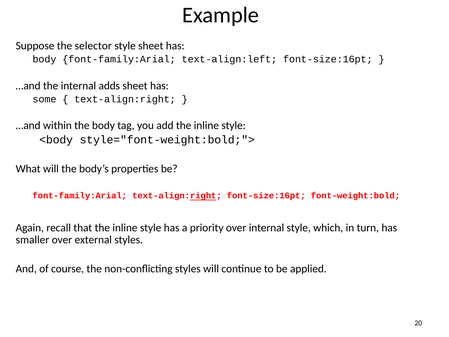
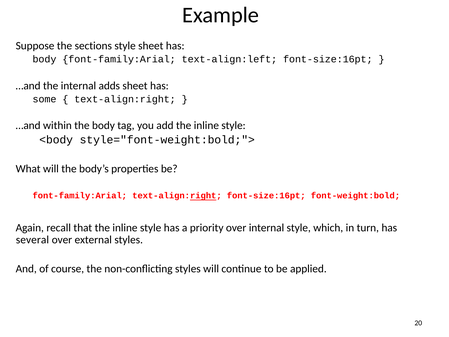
selector: selector -> sections (93, 46)
smaller: smaller -> several (32, 240)
